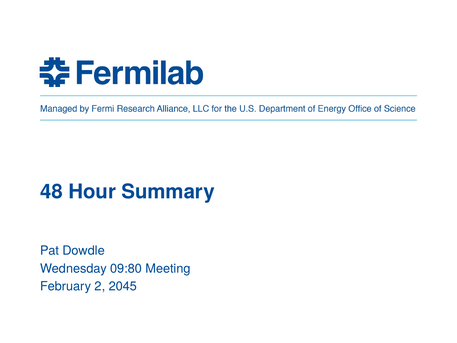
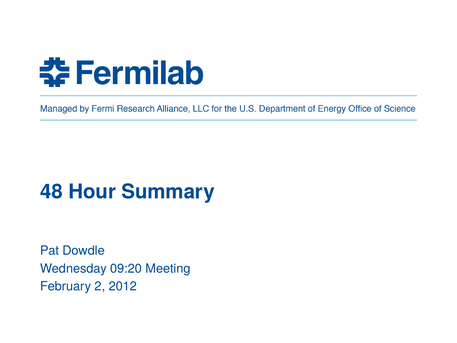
09:80: 09:80 -> 09:20 (126, 268)
2045: 2045 -> 2012 (123, 286)
